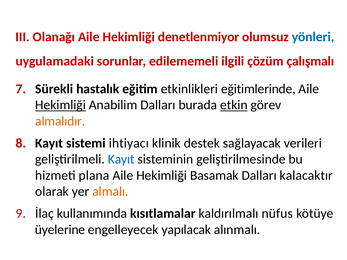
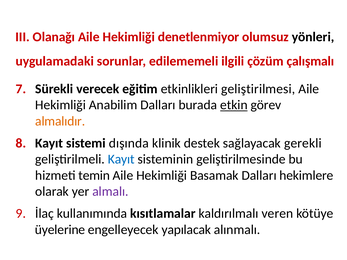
yönleri colour: blue -> black (313, 37)
hastalık: hastalık -> verecek (98, 89)
eğitimlerinde: eğitimlerinde -> geliştirilmesi (258, 89)
Hekimliği underline: present -> none (61, 105)
ihtiyacı: ihtiyacı -> dışında (129, 143)
verileri: verileri -> gerekli (303, 143)
plana: plana -> temin (94, 176)
kalacaktır: kalacaktır -> hekimlere (306, 176)
almalı colour: orange -> purple (110, 192)
nüfus: nüfus -> veren (277, 214)
